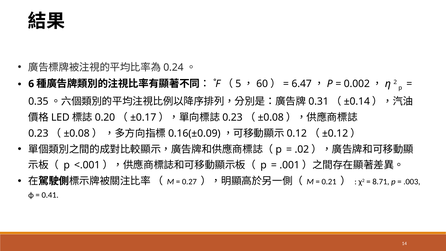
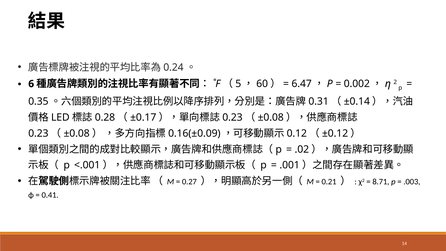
0.20: 0.20 -> 0.28 (105, 117)
